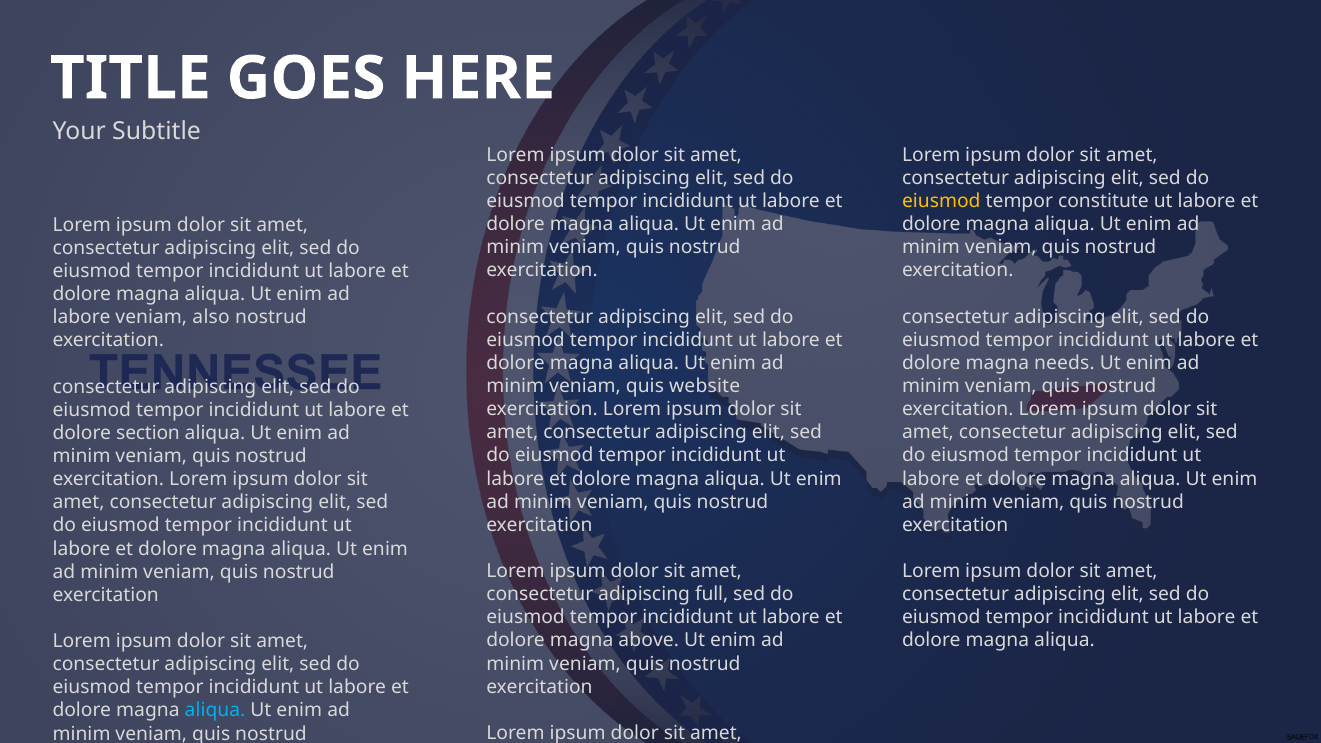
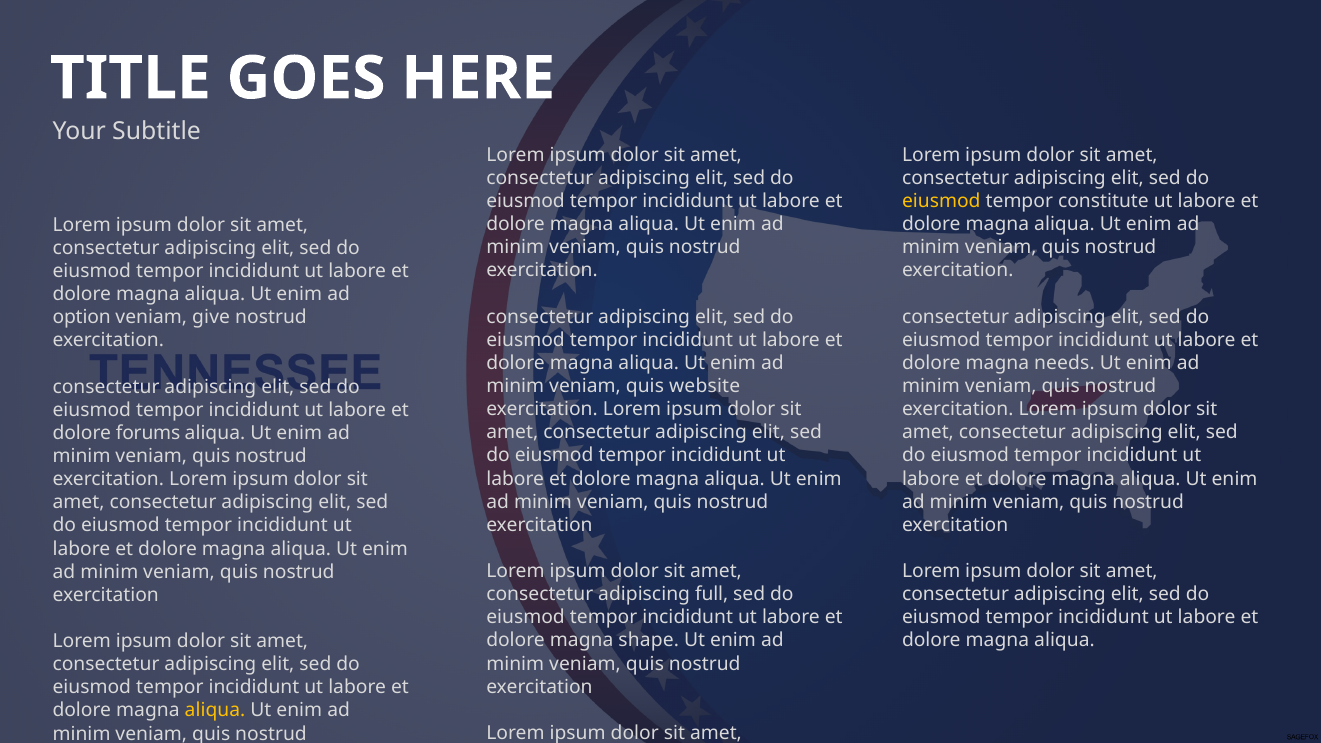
labore: labore -> option (82, 317)
also: also -> give (211, 317)
section: section -> forums (148, 433)
above: above -> shape (649, 641)
aliqua colour: light blue -> yellow (215, 711)
